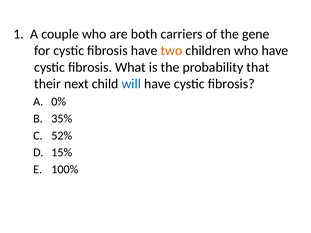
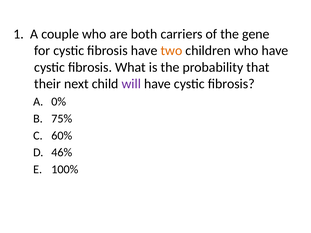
will colour: blue -> purple (131, 84)
35%: 35% -> 75% (62, 119)
52%: 52% -> 60% (62, 136)
15%: 15% -> 46% (62, 153)
